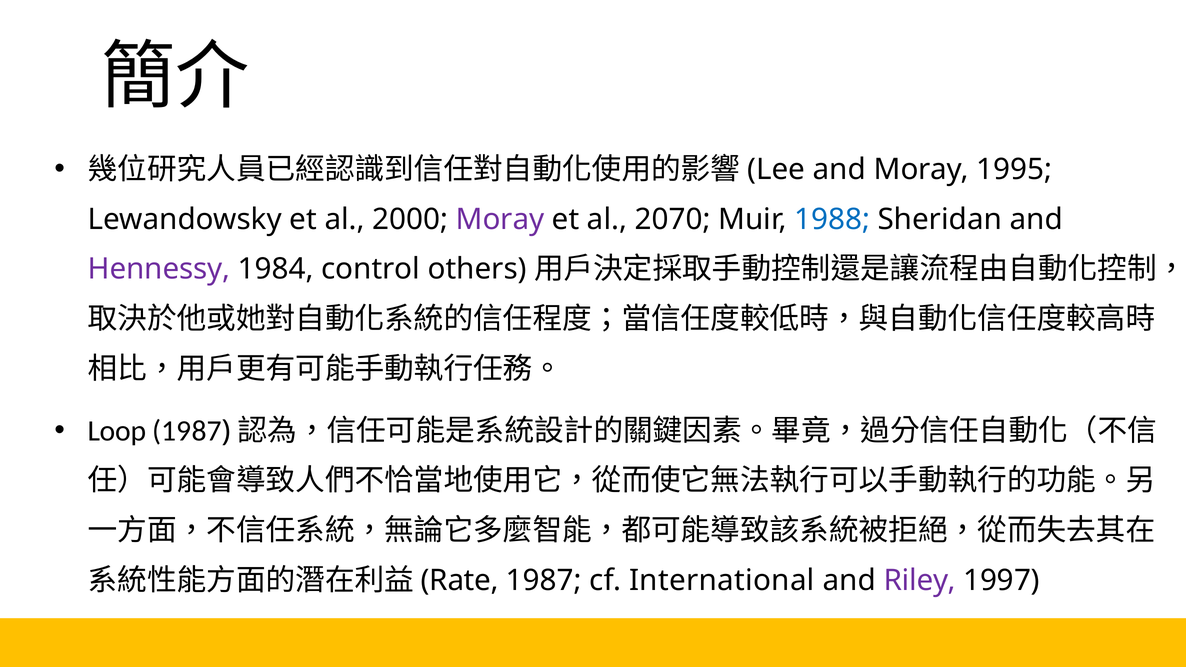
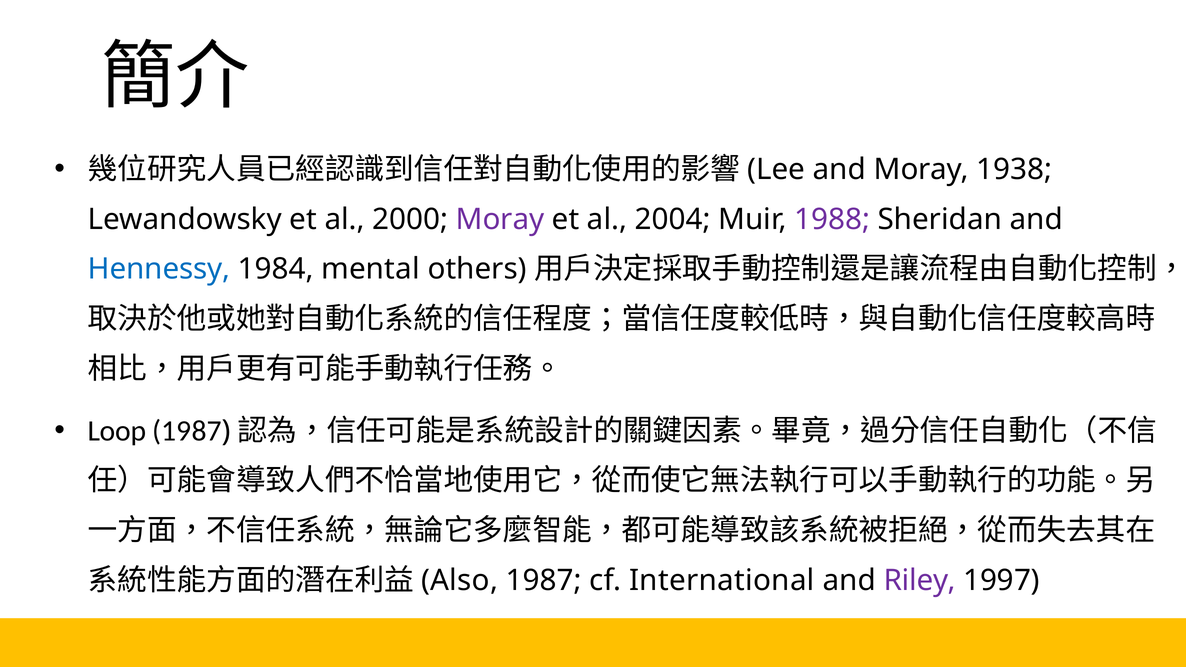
1995: 1995 -> 1938 (1014, 170)
2070: 2070 -> 2004 (673, 219)
1988 colour: blue -> purple (832, 219)
Hennessy colour: purple -> blue (159, 269)
control: control -> mental (370, 269)
Rate: Rate -> Also (460, 580)
